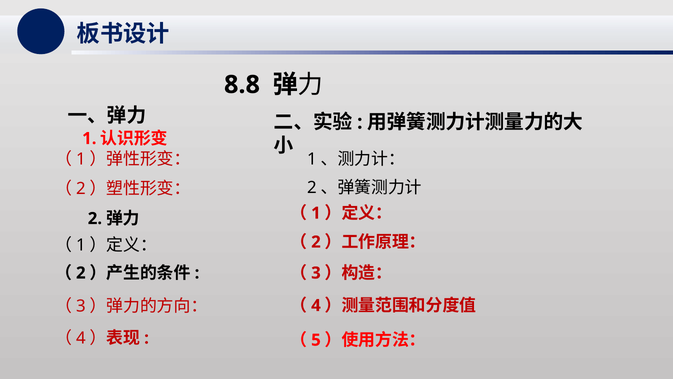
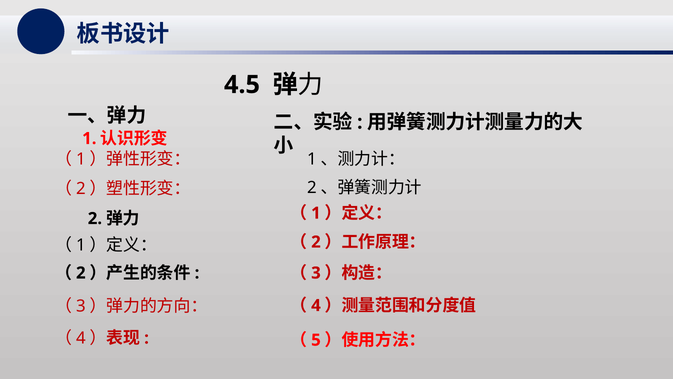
8.8: 8.8 -> 4.5 (242, 85)
